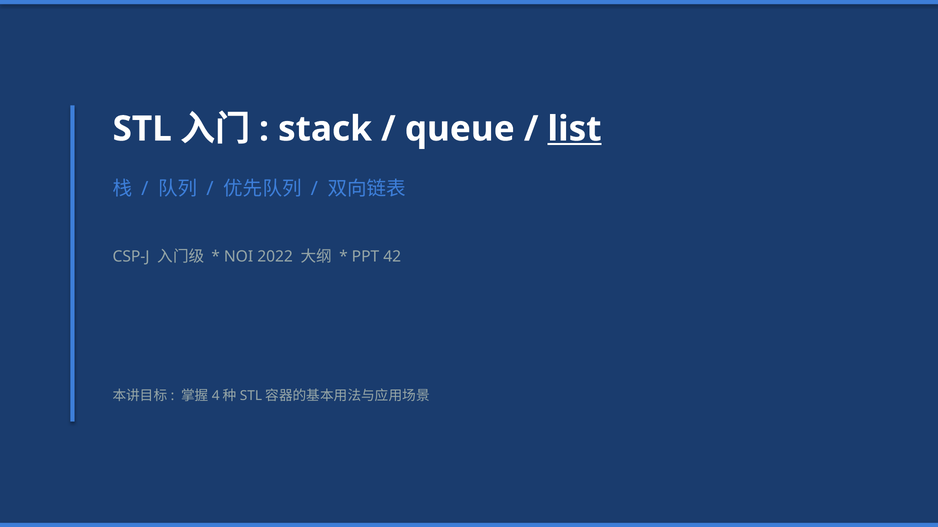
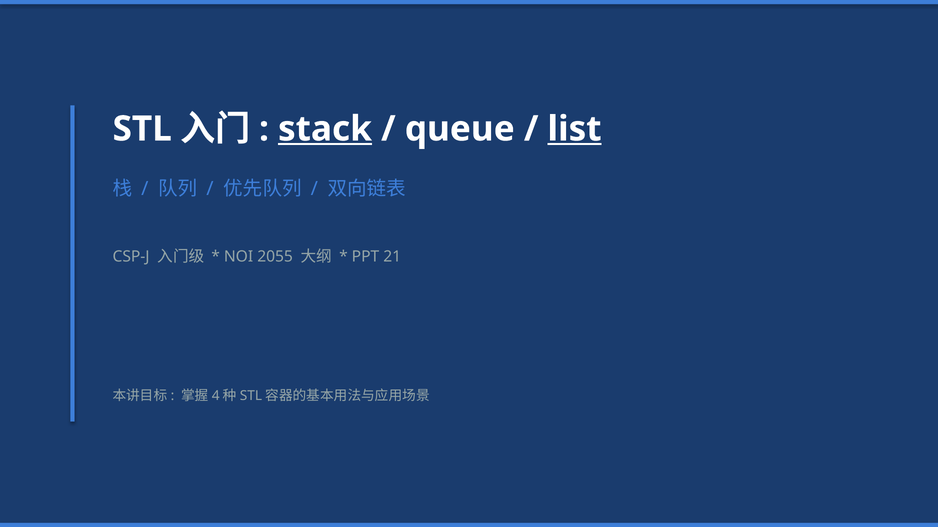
stack underline: none -> present (325, 129)
2022: 2022 -> 2055 (275, 257)
42: 42 -> 21 (392, 257)
